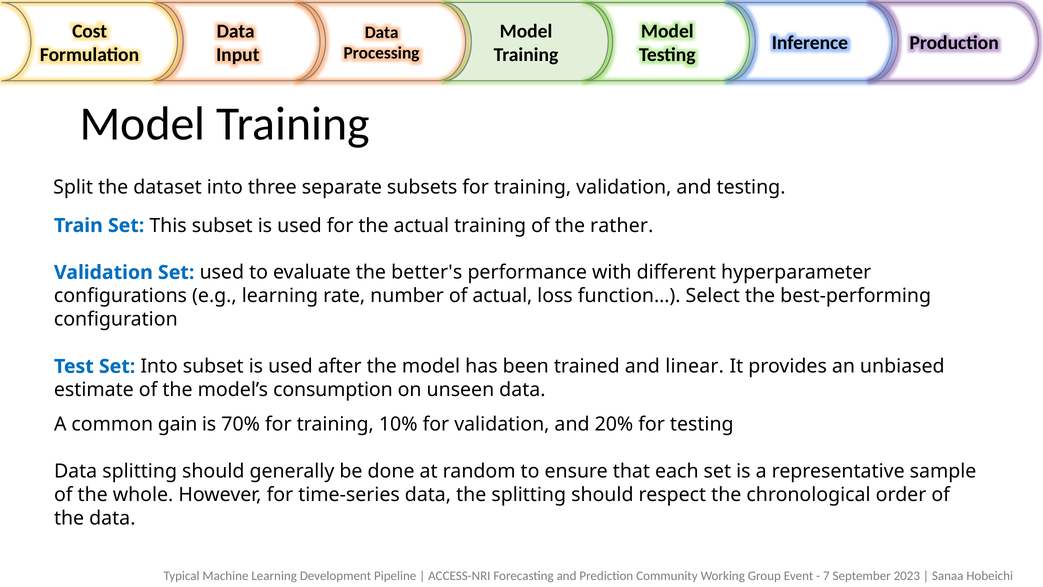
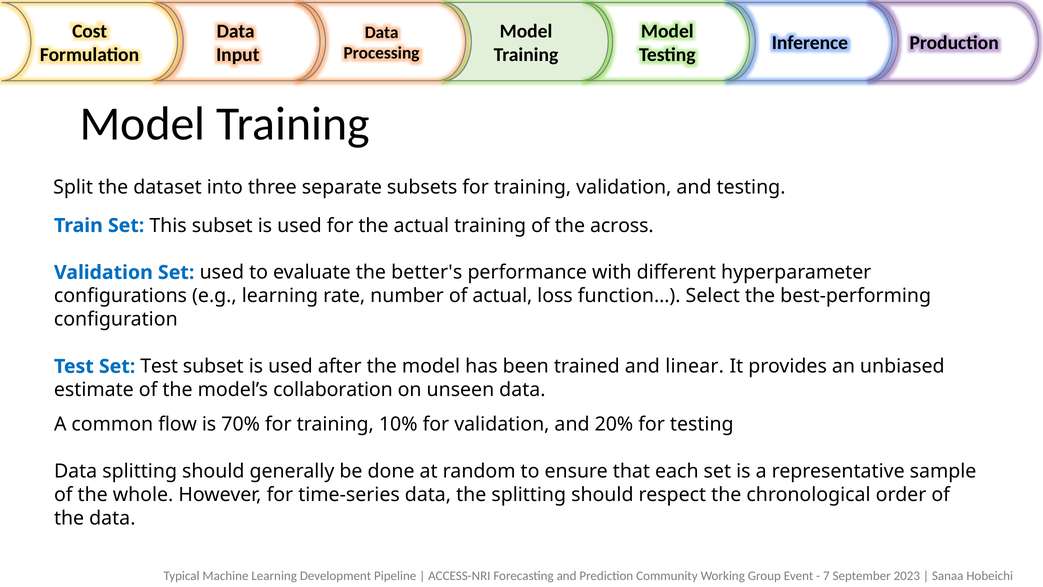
rather: rather -> across (622, 225)
Set Into: Into -> Test (159, 366)
consumption: consumption -> collaboration (333, 390)
gain: gain -> flow (178, 424)
